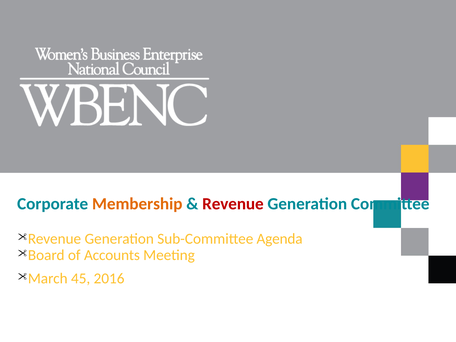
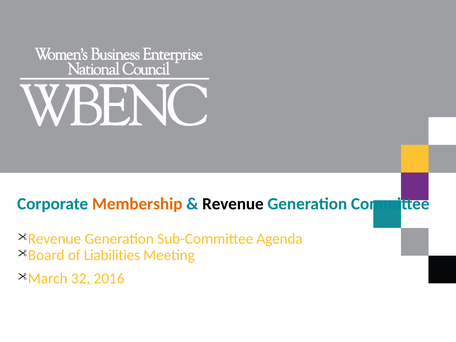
Revenue colour: red -> black (233, 204)
Accounts: Accounts -> Liabilities (112, 255)
45: 45 -> 32 (81, 278)
